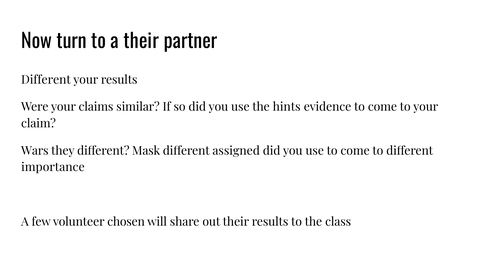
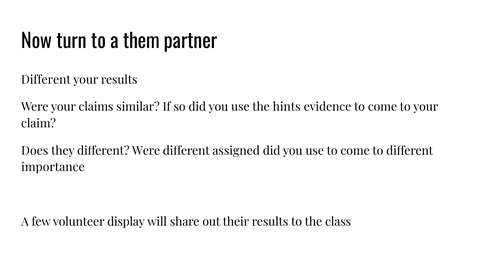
a their: their -> them (141, 42)
Wars: Wars -> Does (35, 151)
different Mask: Mask -> Were (146, 151)
chosen: chosen -> display (126, 222)
